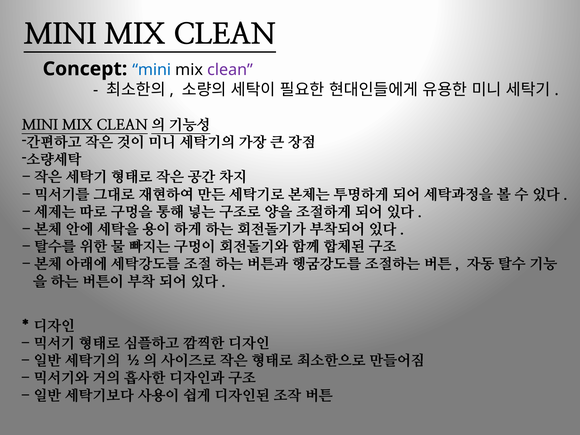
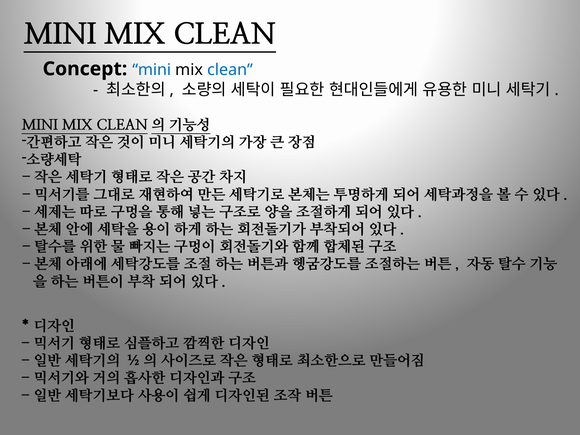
clean colour: purple -> blue (230, 70)
